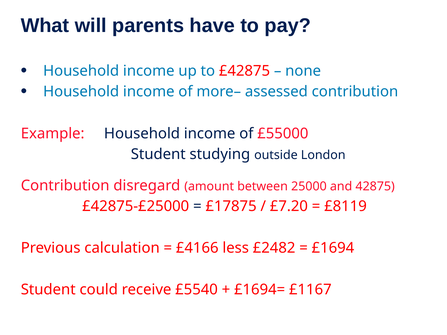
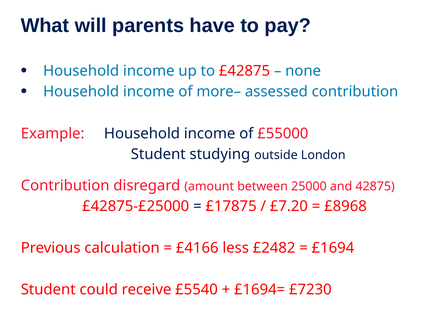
£8119: £8119 -> £8968 (346, 207)
£1167: £1167 -> £7230 (310, 290)
